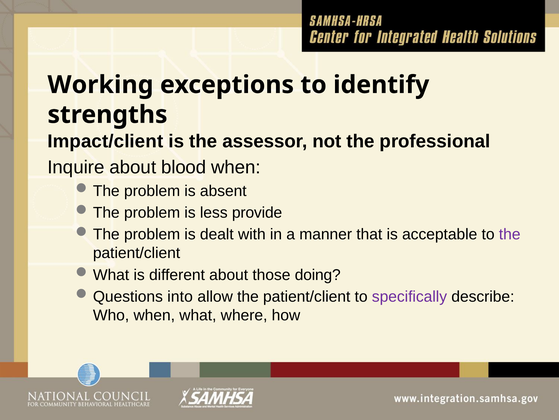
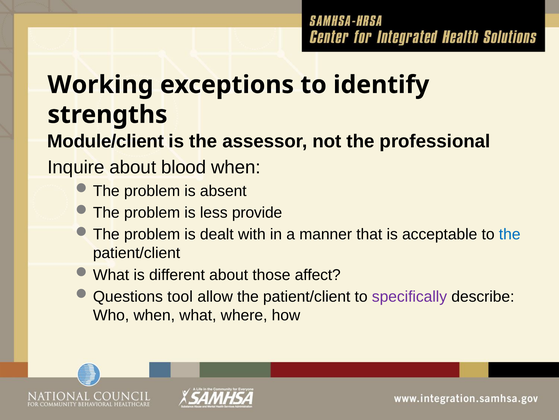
Impact/client: Impact/client -> Module/client (106, 141)
the colour: purple -> blue (510, 234)
doing: doing -> affect (318, 274)
into: into -> tool (180, 296)
